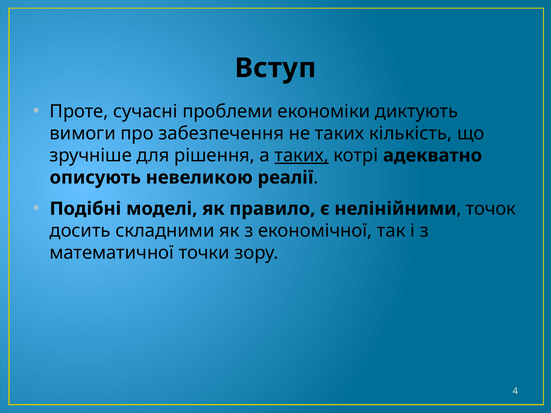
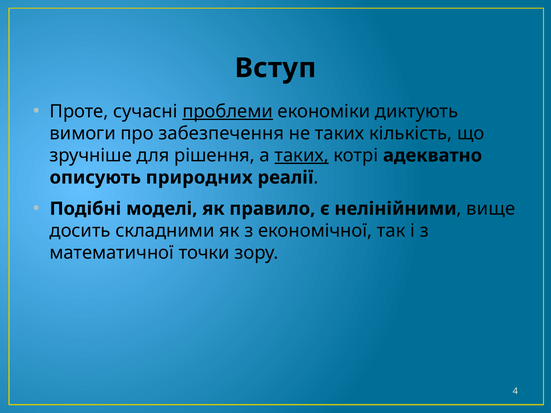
проблеми underline: none -> present (228, 111)
невеликою: невеликою -> природних (199, 178)
точок: точок -> вище (491, 209)
